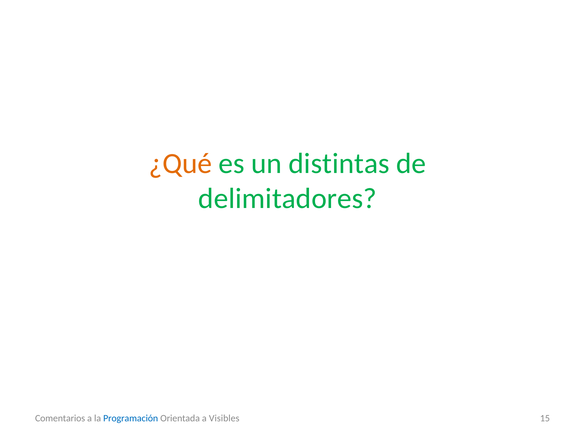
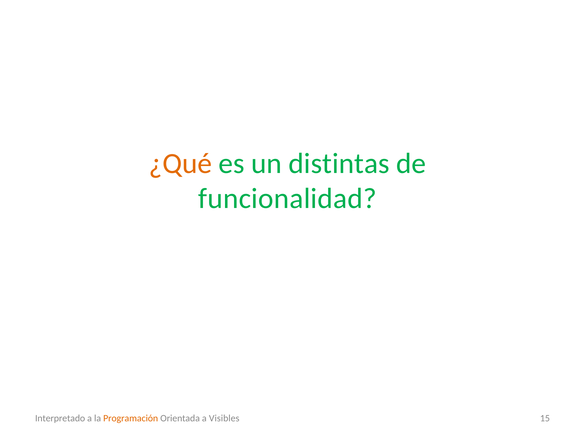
delimitadores: delimitadores -> funcionalidad (287, 199)
Comentarios: Comentarios -> Interpretado (60, 419)
Programación colour: blue -> orange (131, 419)
